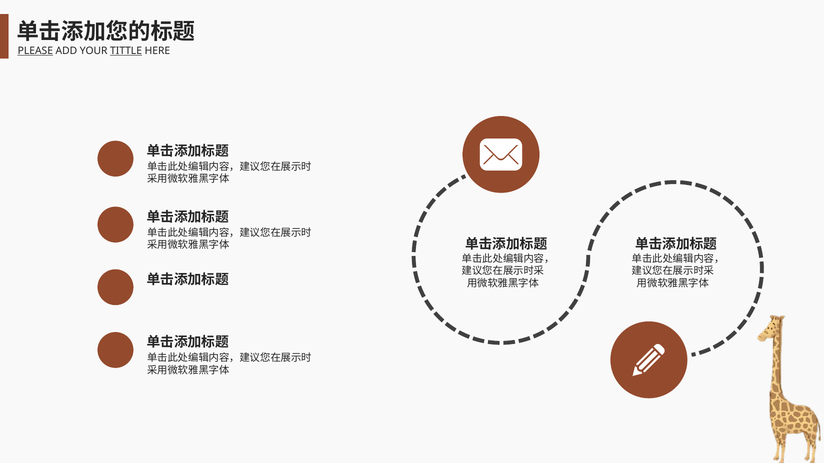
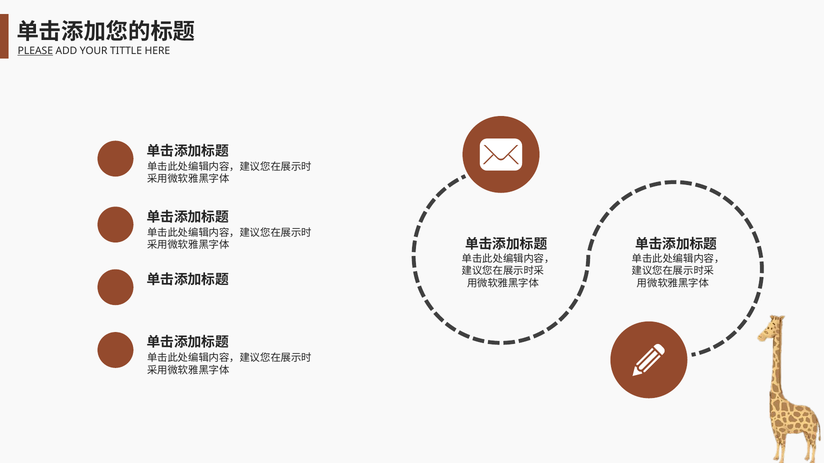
TITTLE underline: present -> none (126, 51)
